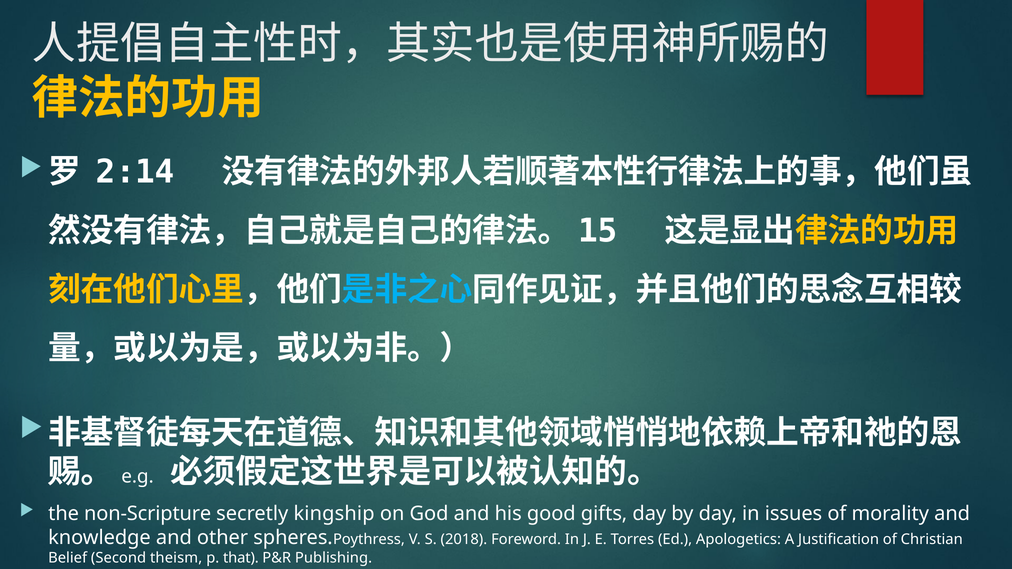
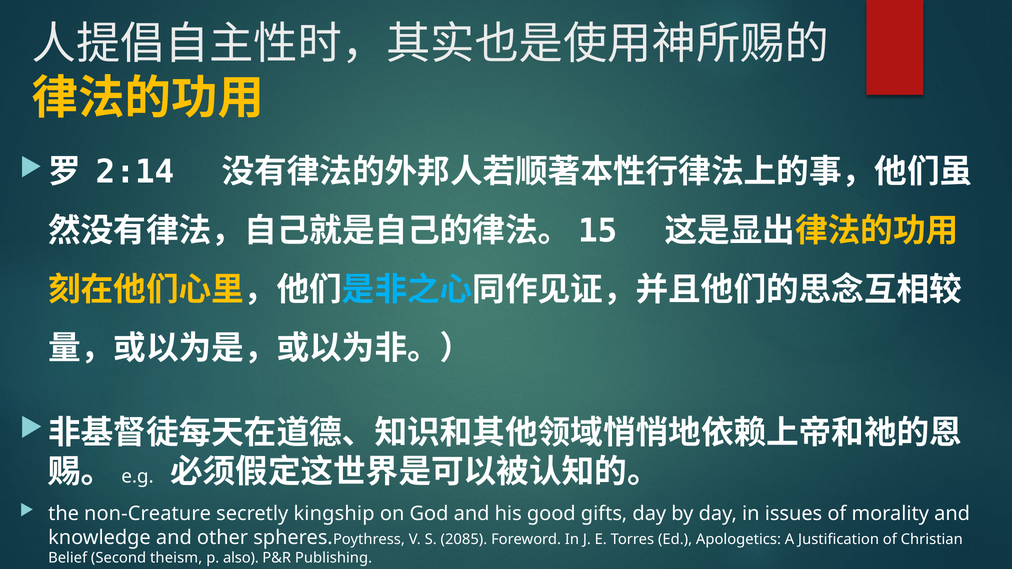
non-Scripture: non-Scripture -> non-Creature (148, 514)
2018: 2018 -> 2085 (464, 539)
that: that -> also (241, 558)
